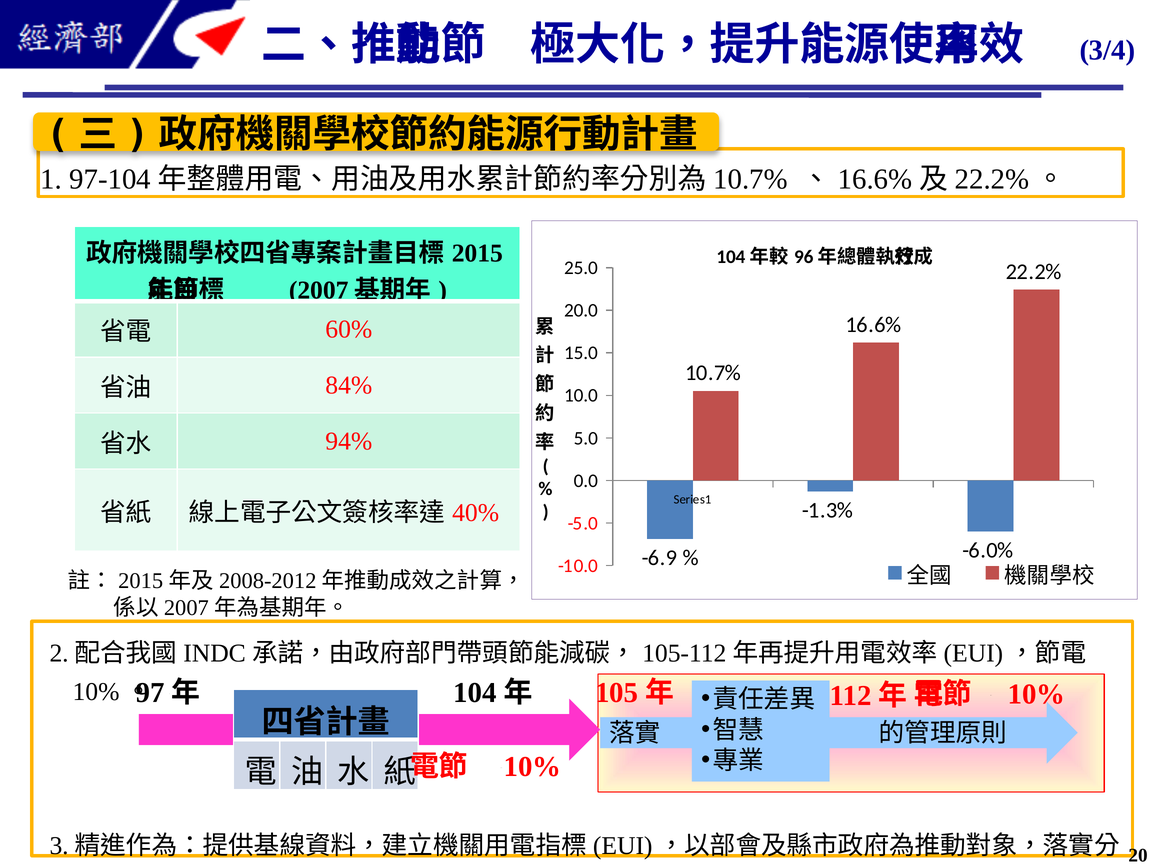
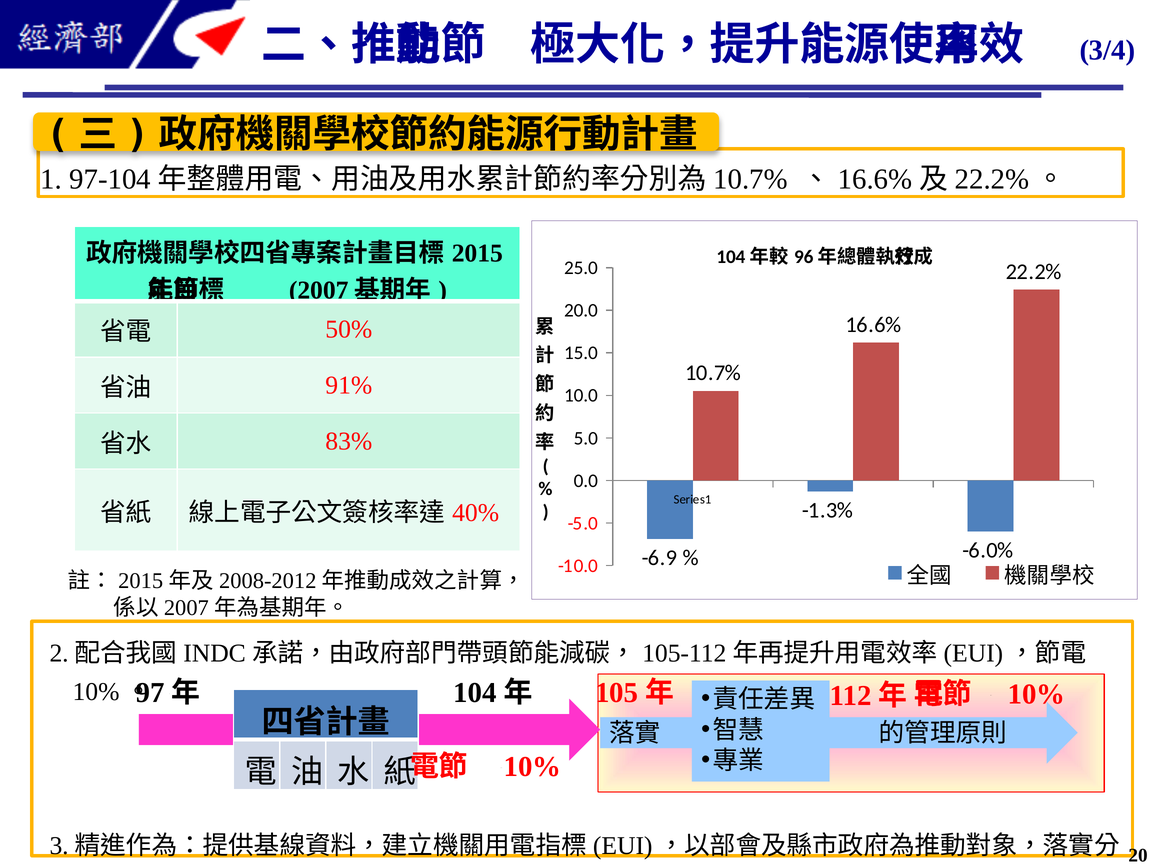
60%: 60% -> 50% (349, 329)
84%: 84% -> 91% (349, 385)
94%: 94% -> 83% (349, 441)
